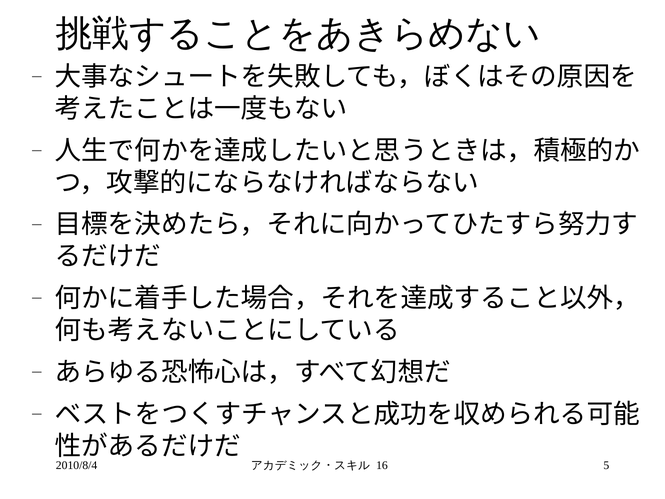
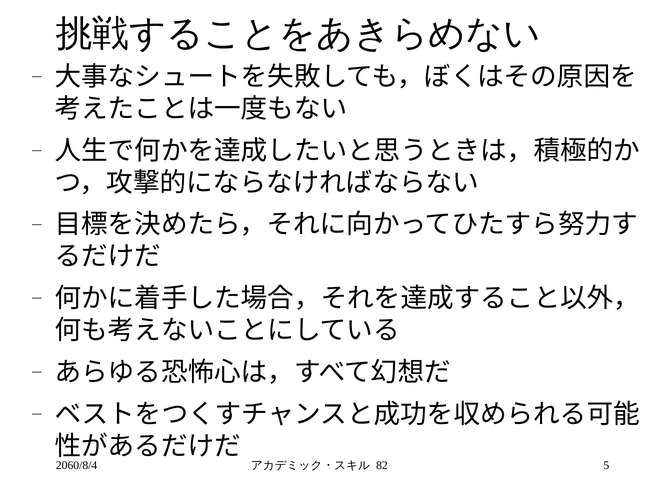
2010/8/4: 2010/8/4 -> 2060/8/4 (77, 465)
16: 16 -> 82 (382, 465)
